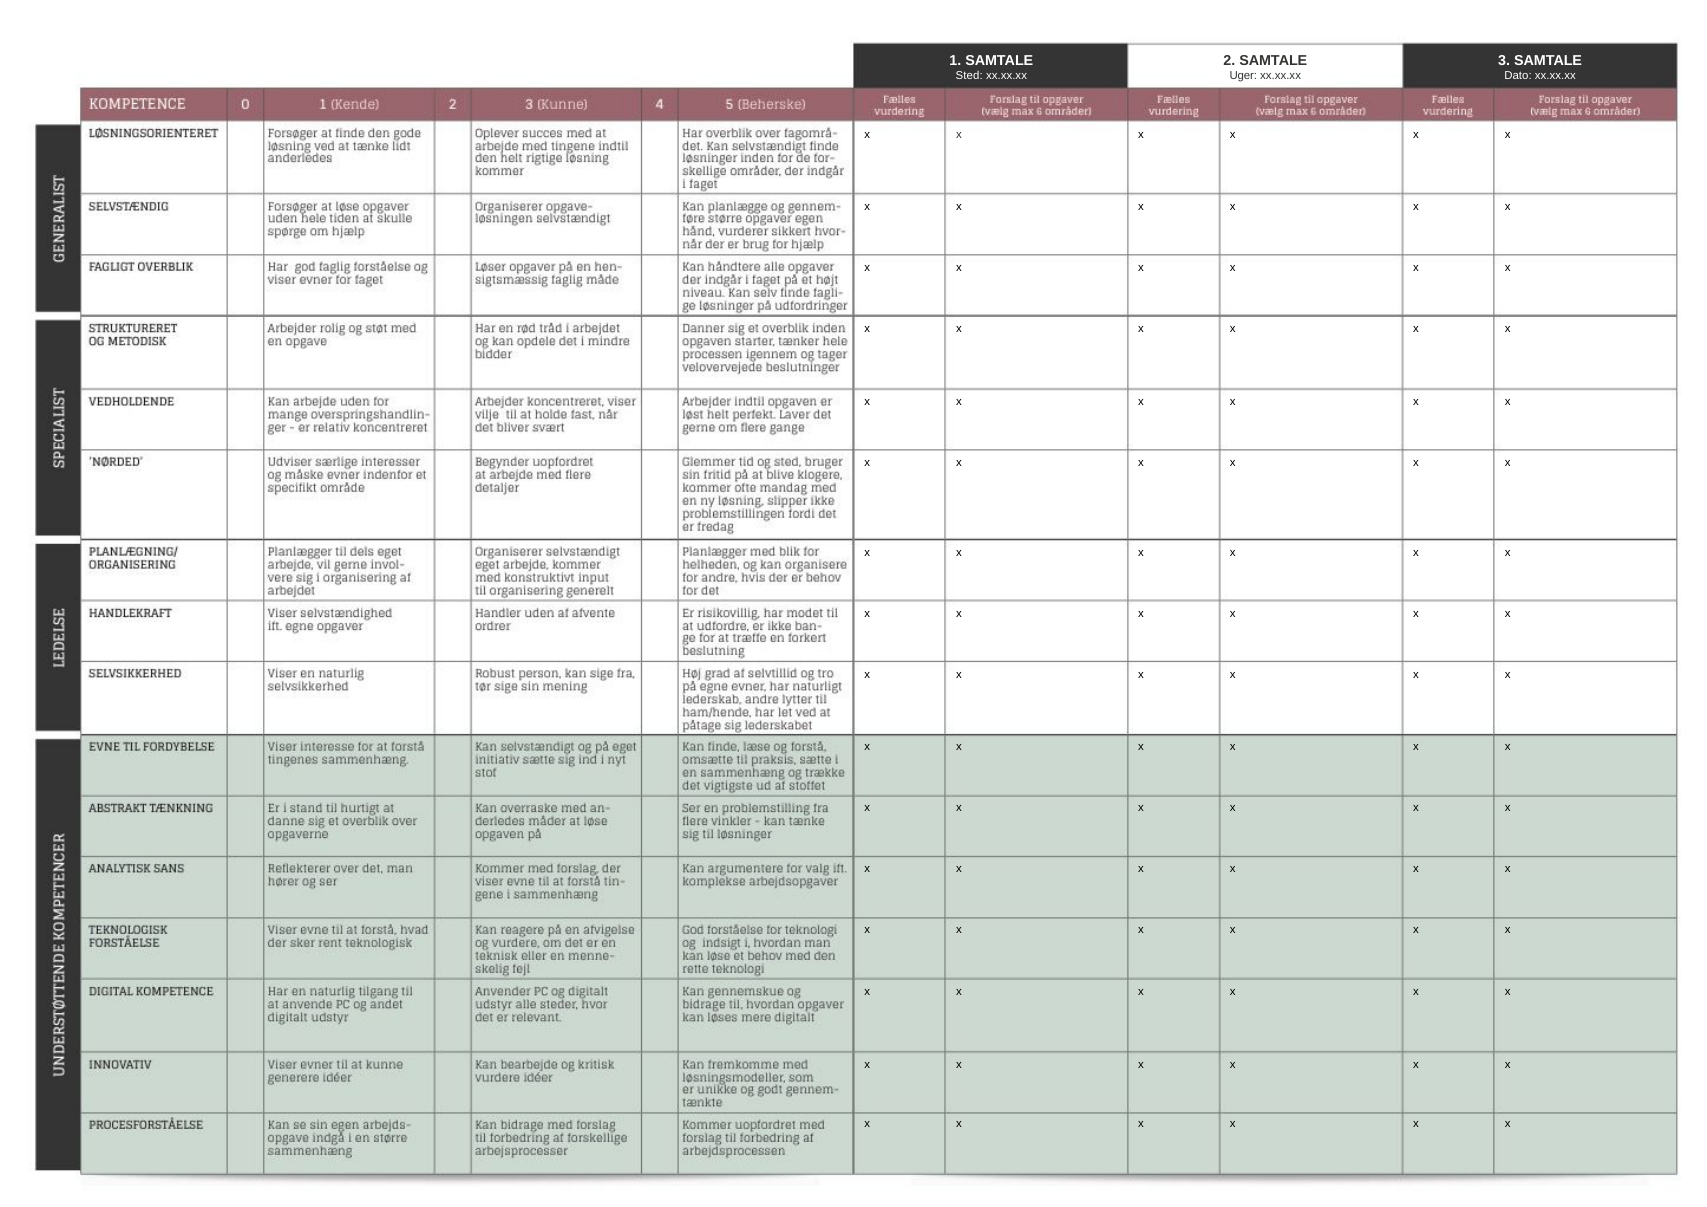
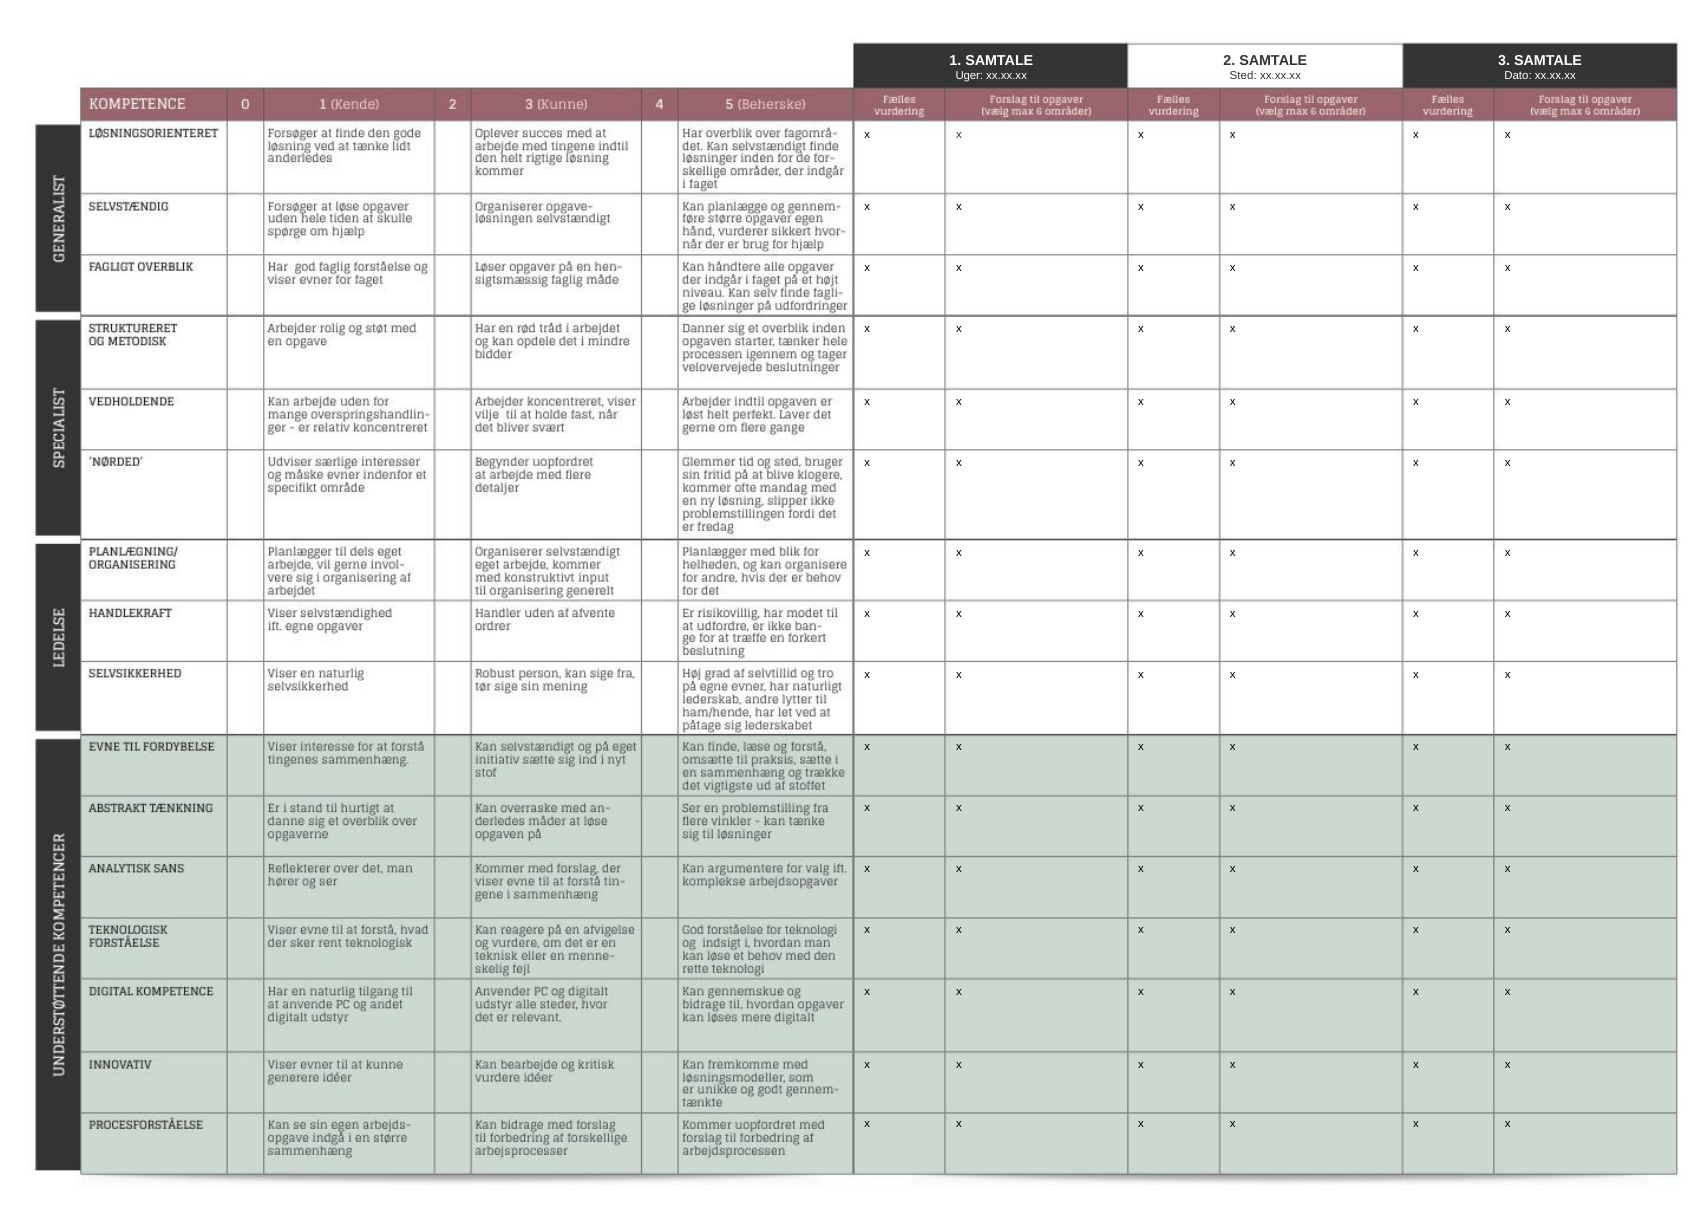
Sted: Sted -> Uger (969, 76)
Uger: Uger -> Sted (1243, 76)
